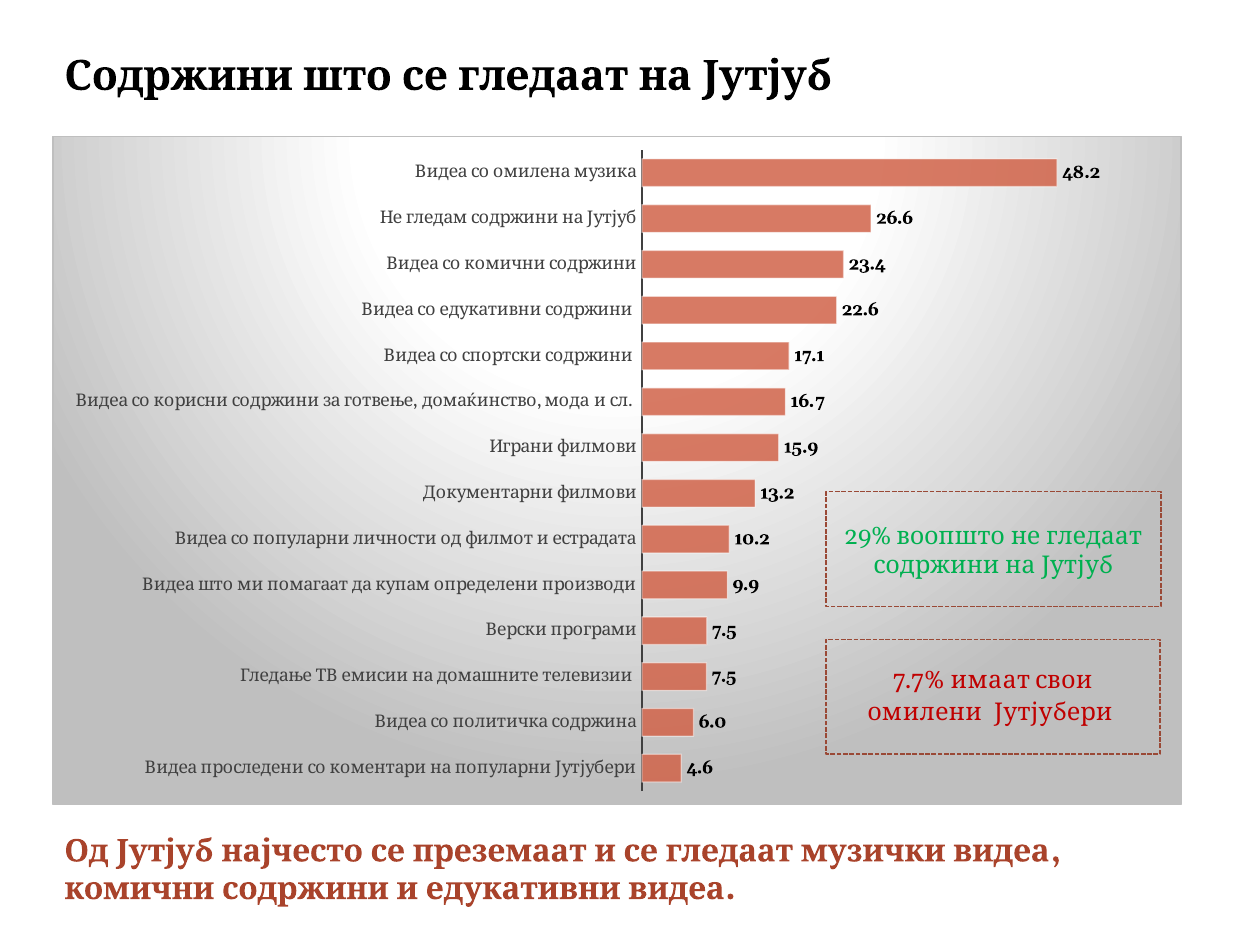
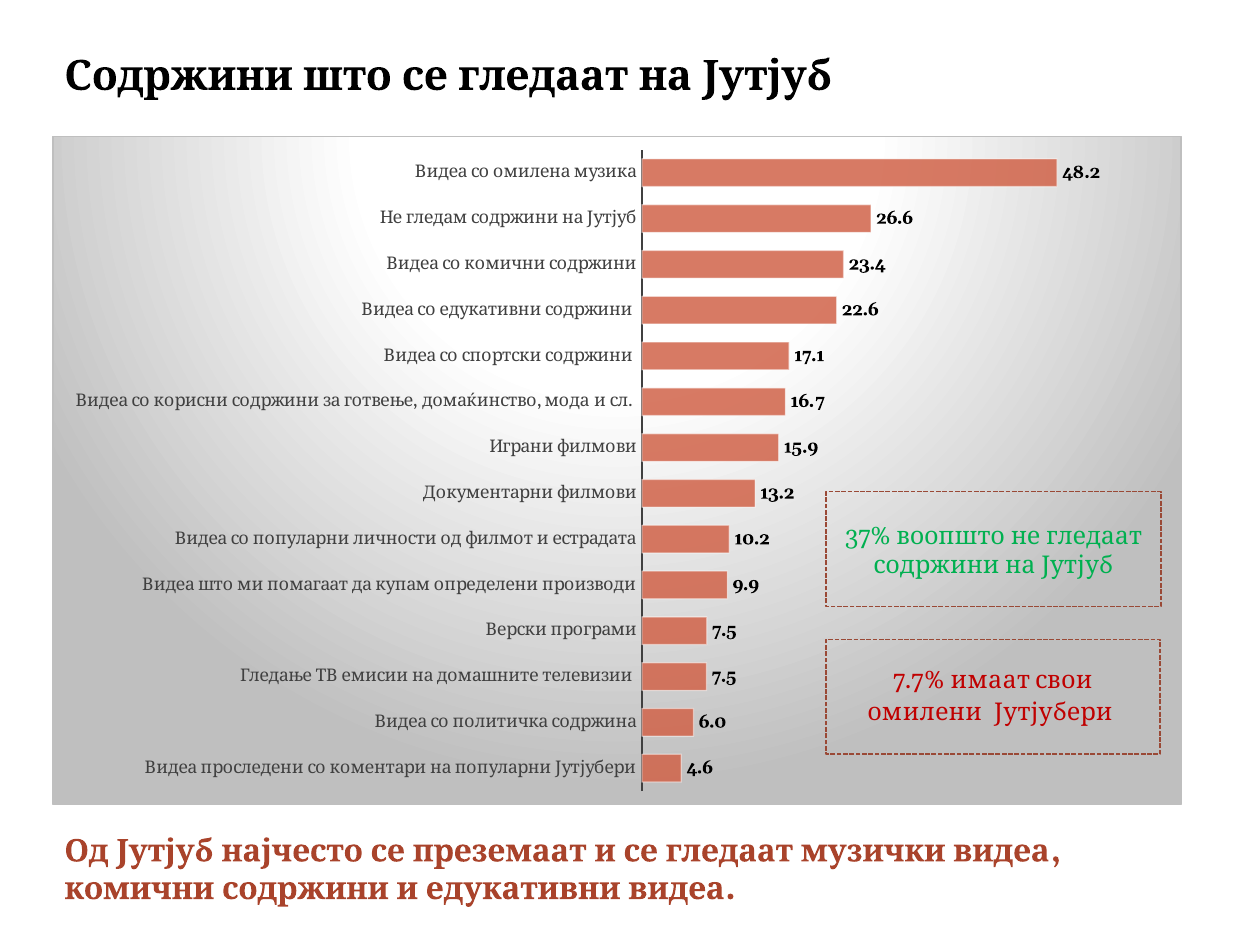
29%: 29% -> 37% (868, 536)
